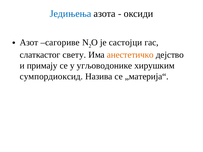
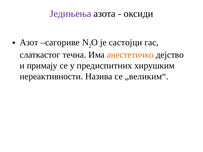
Једињења colour: blue -> purple (70, 14)
свету: свету -> течна (74, 55)
угљоводонике: угљоводонике -> предиспитних (104, 66)
сумпордиоксид: сумпордиоксид -> нереактивности (51, 77)
„материја“: „материја“ -> „великим“ (147, 77)
